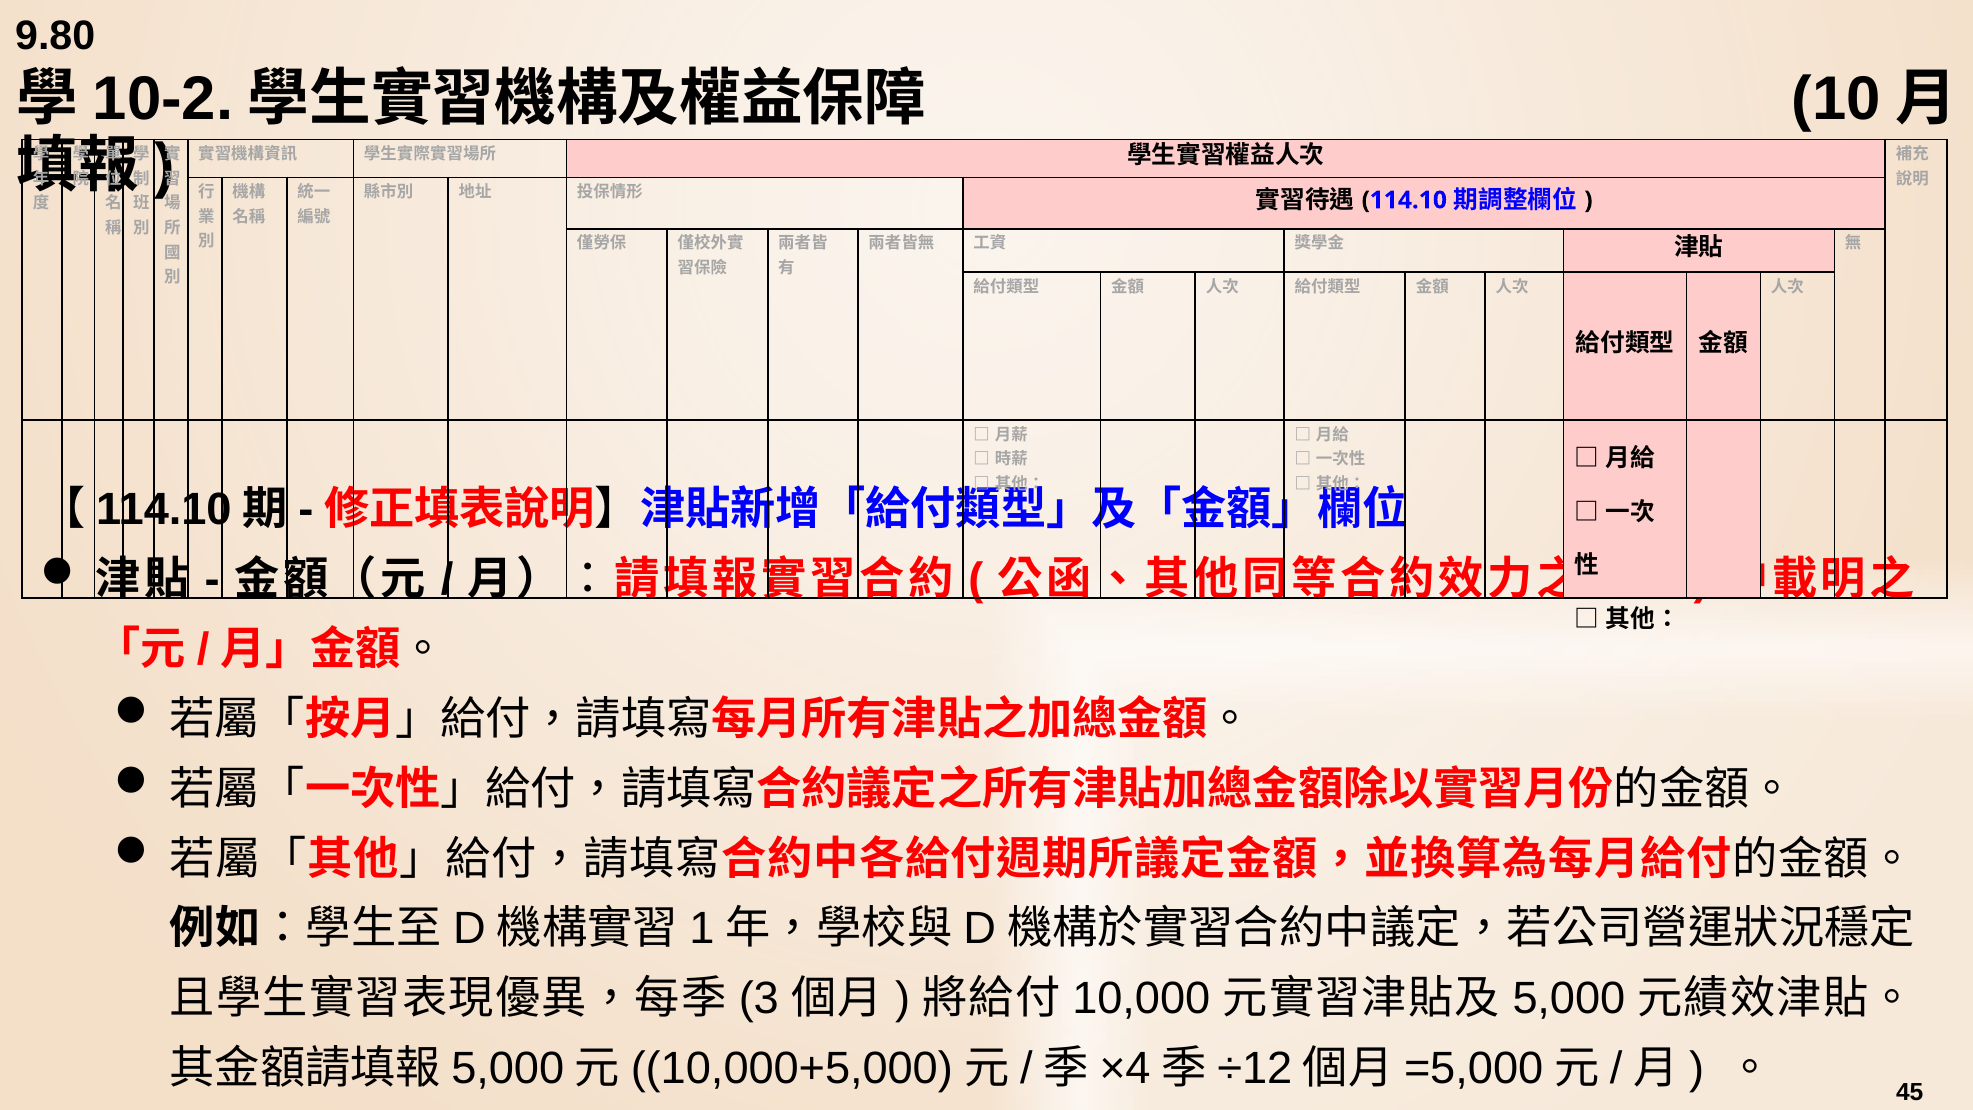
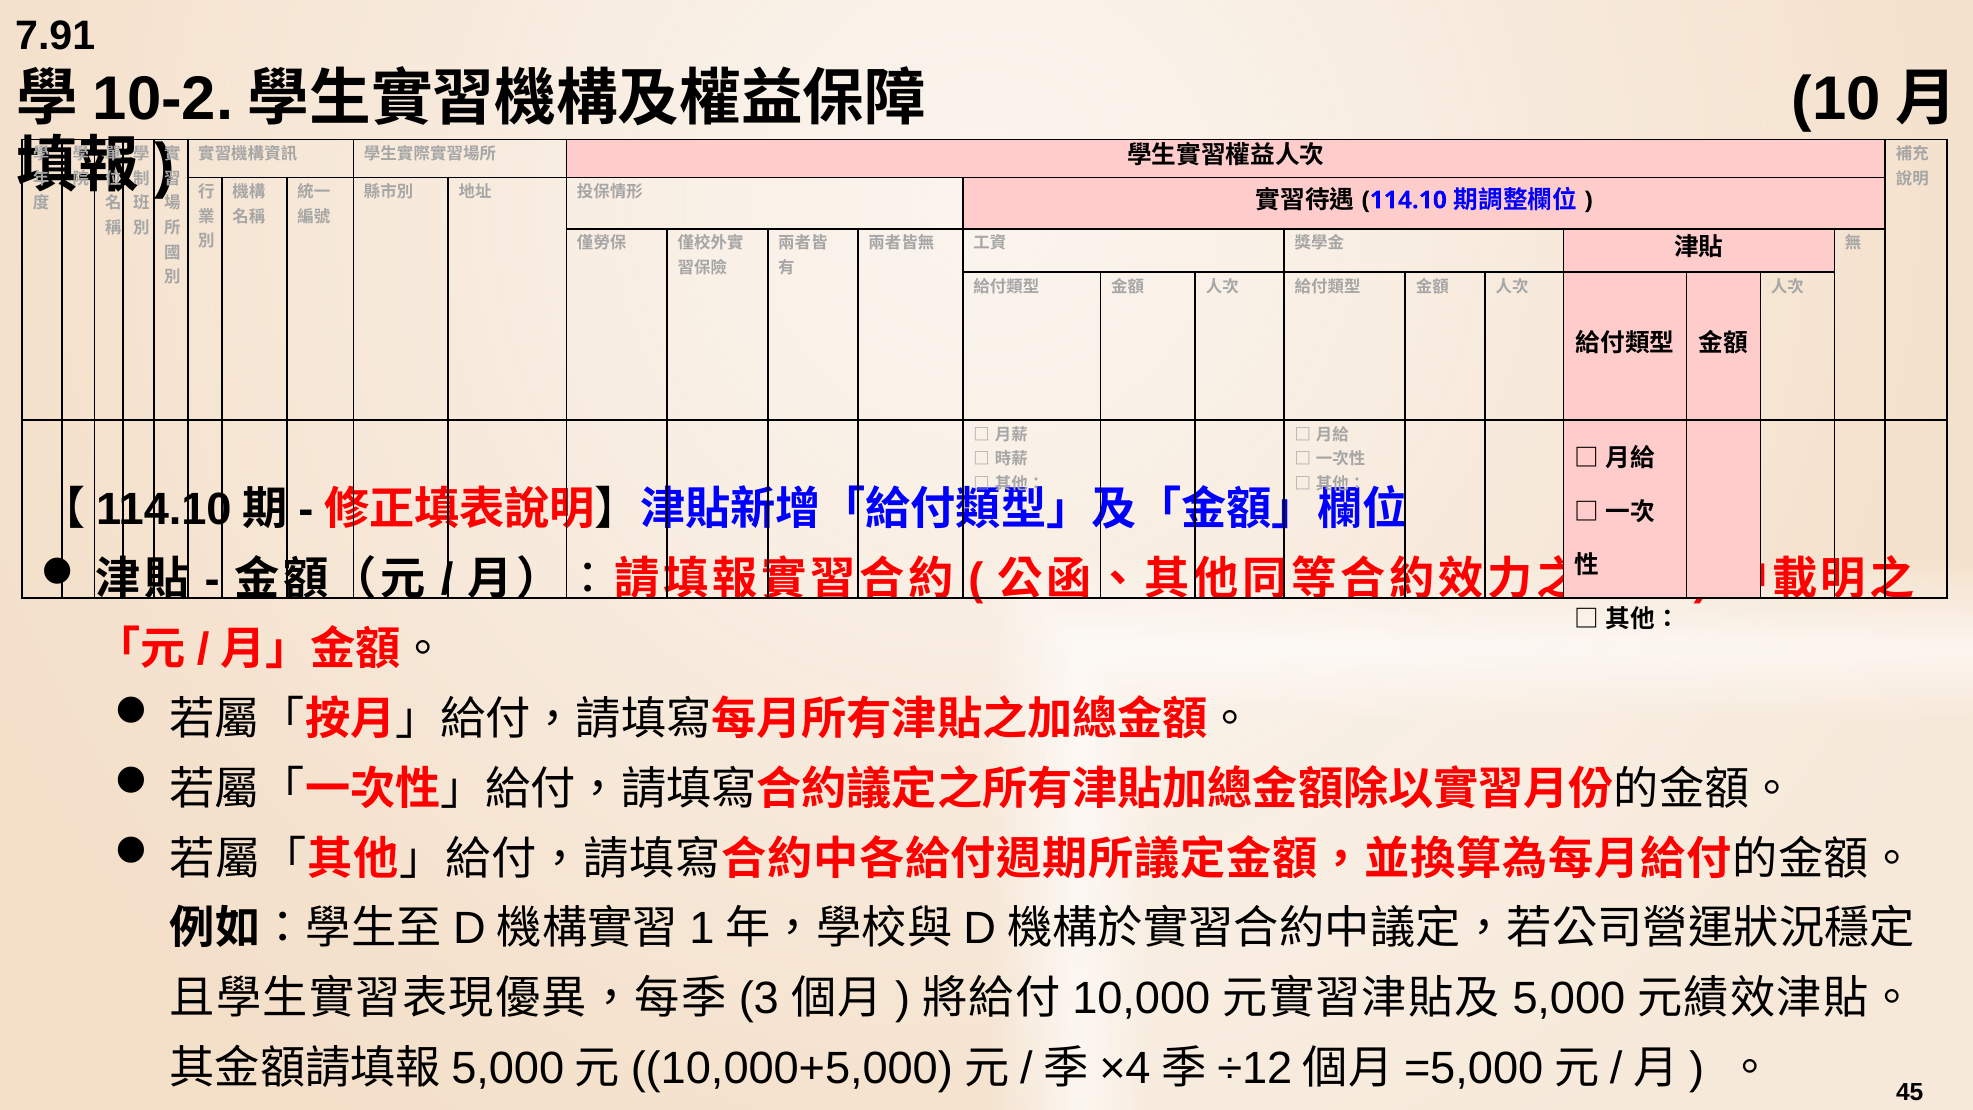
9.80: 9.80 -> 7.91 (55, 36)
